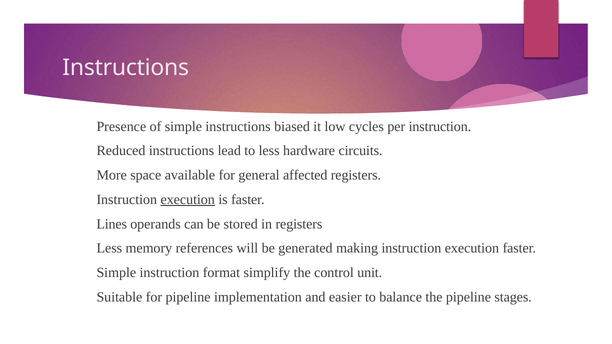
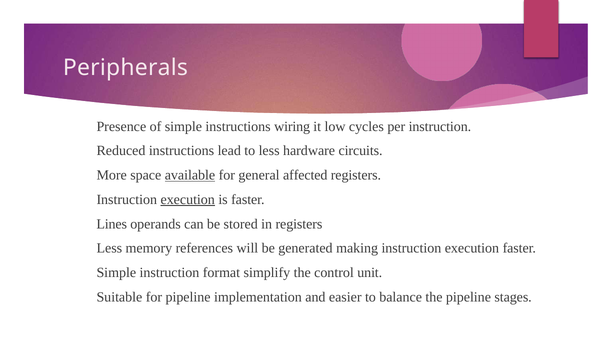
Instructions: Instructions -> Peripherals (125, 68)
biased: biased -> wiring (292, 127)
available underline: none -> present (190, 175)
